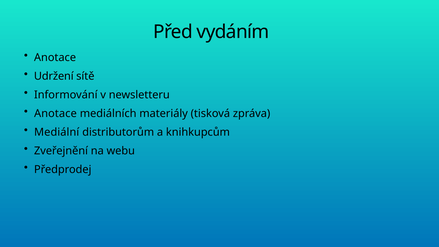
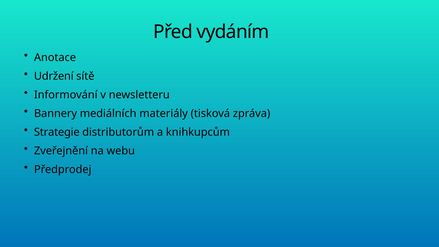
Anotace: Anotace -> Bannery (56, 113)
Mediální: Mediální -> Strategie (57, 132)
